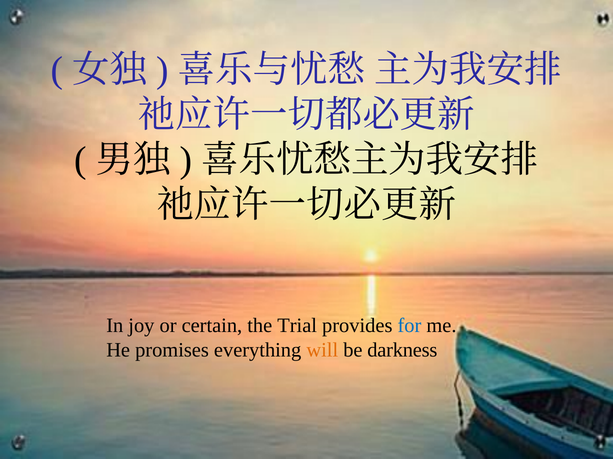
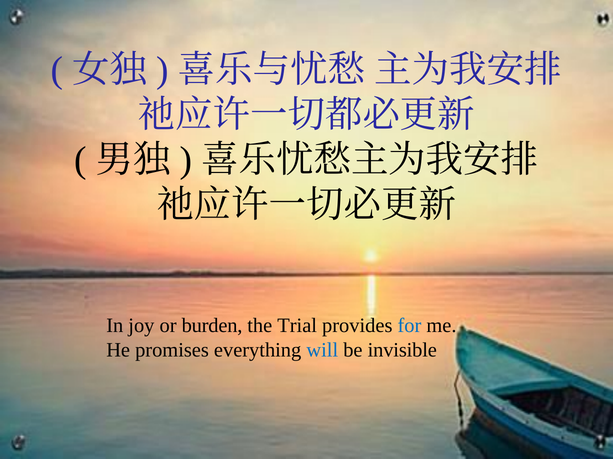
certain: certain -> burden (212, 326)
will colour: orange -> blue (322, 351)
darkness: darkness -> invisible (402, 351)
